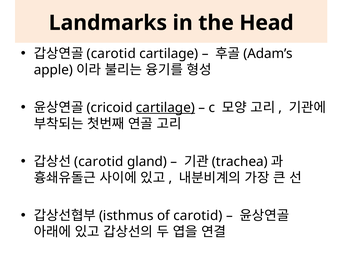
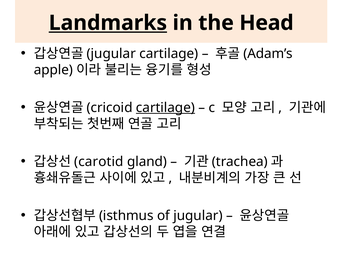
Landmarks underline: none -> present (108, 23)
carotid: carotid -> jugular (111, 53)
of carotid: carotid -> jugular (198, 215)
